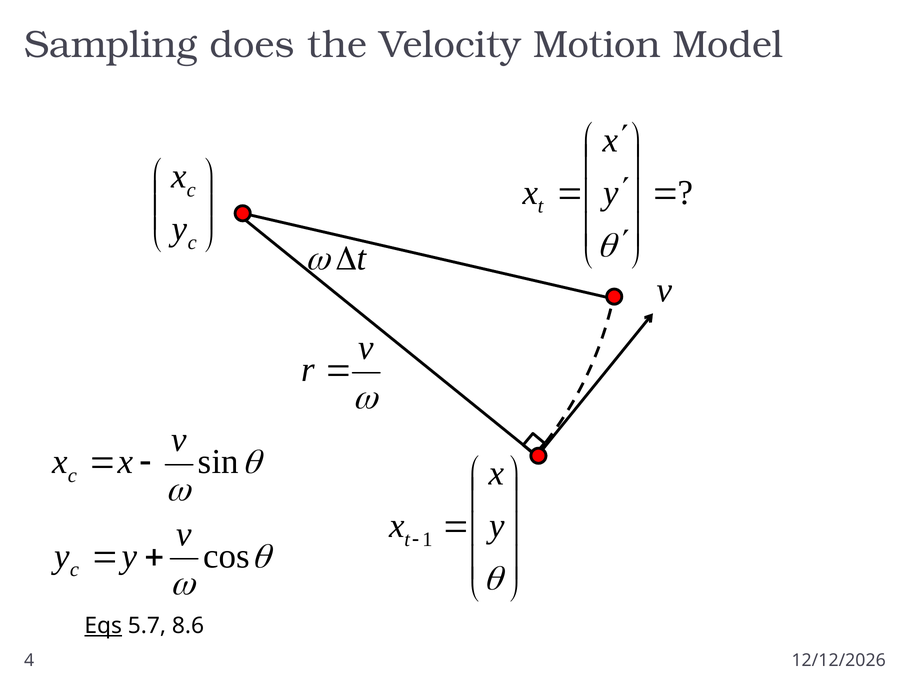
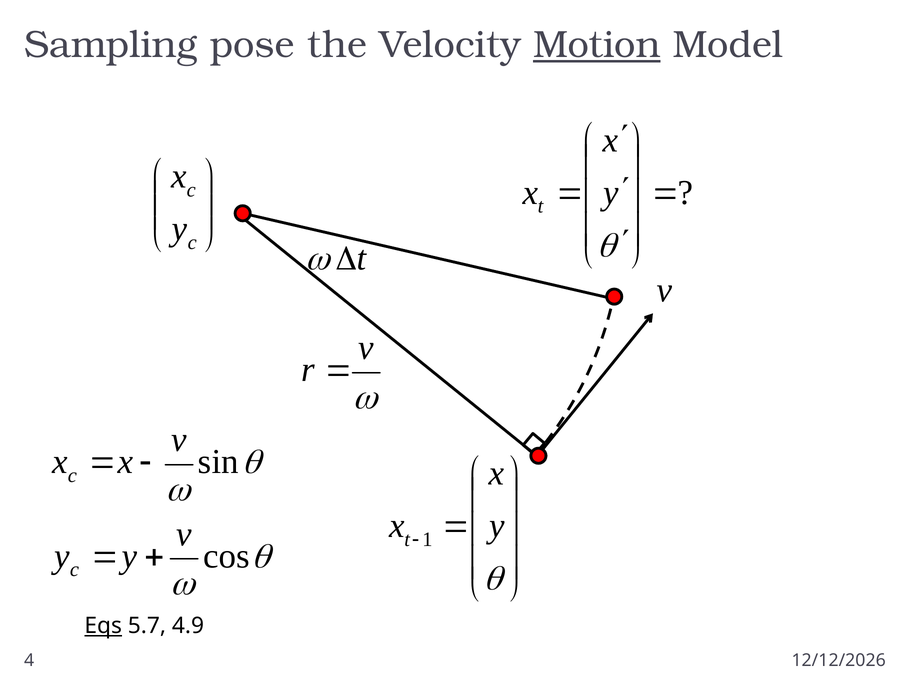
does: does -> pose (252, 45)
Motion underline: none -> present (597, 45)
8.6: 8.6 -> 4.9 (188, 626)
